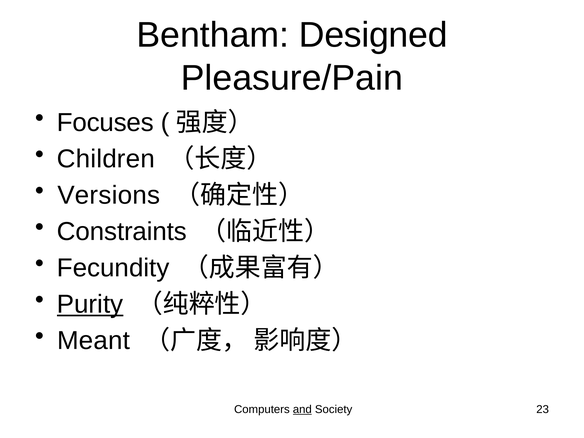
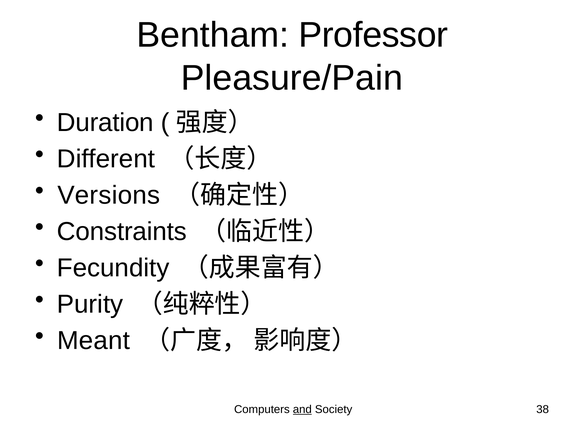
Designed: Designed -> Professor (373, 35)
Focuses: Focuses -> Duration (105, 123)
Children: Children -> Different (106, 159)
Purity underline: present -> none (90, 304)
23: 23 -> 38 (543, 409)
